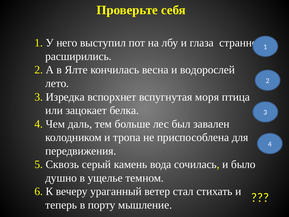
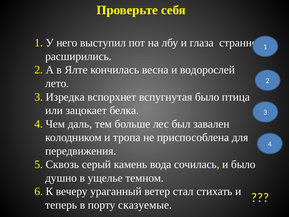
вспугнутая моря: моря -> было (207, 97)
мышление: мышление -> сказуемые (145, 205)
